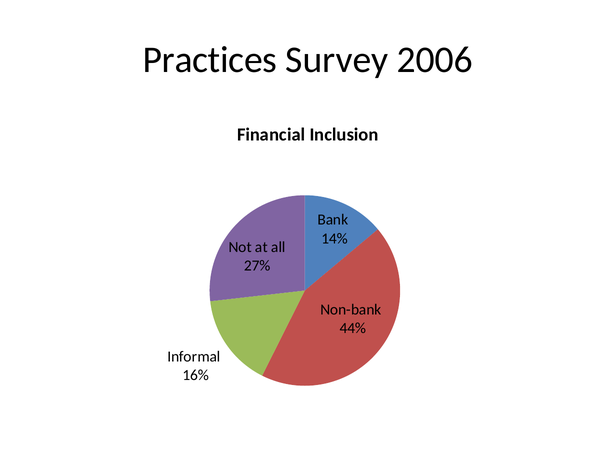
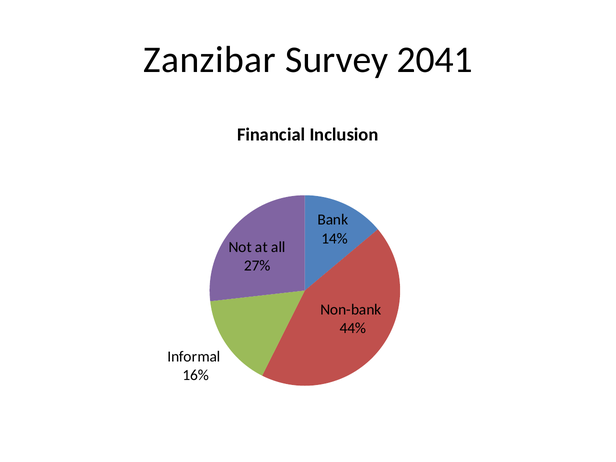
Practices: Practices -> Zanzibar (210, 60)
2006: 2006 -> 2041 (435, 60)
